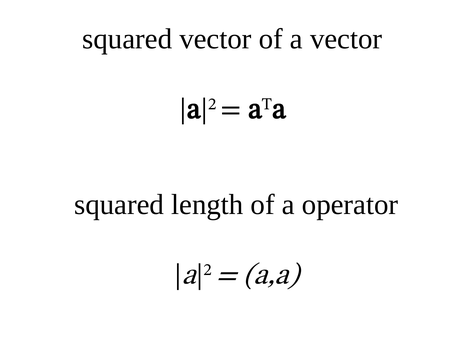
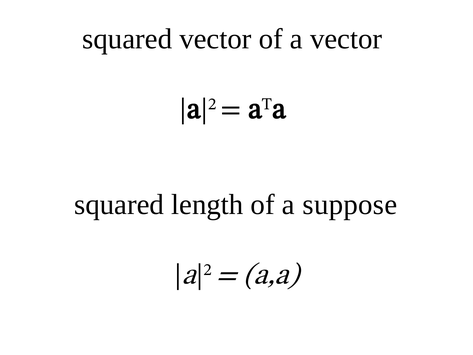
operator: operator -> suppose (350, 205)
